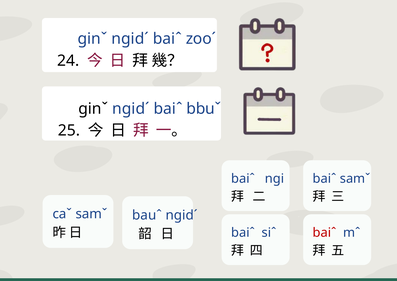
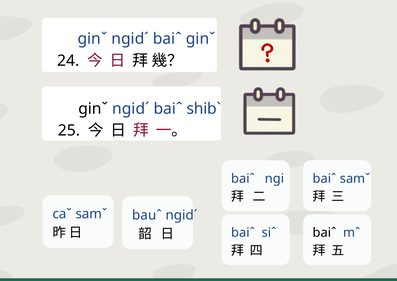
baiˆ zooˊ: zooˊ -> ginˇ (201, 39)
bbuˇ: bbuˇ -> shibˋ (204, 109)
baiˆ colour: red -> black (325, 233)
